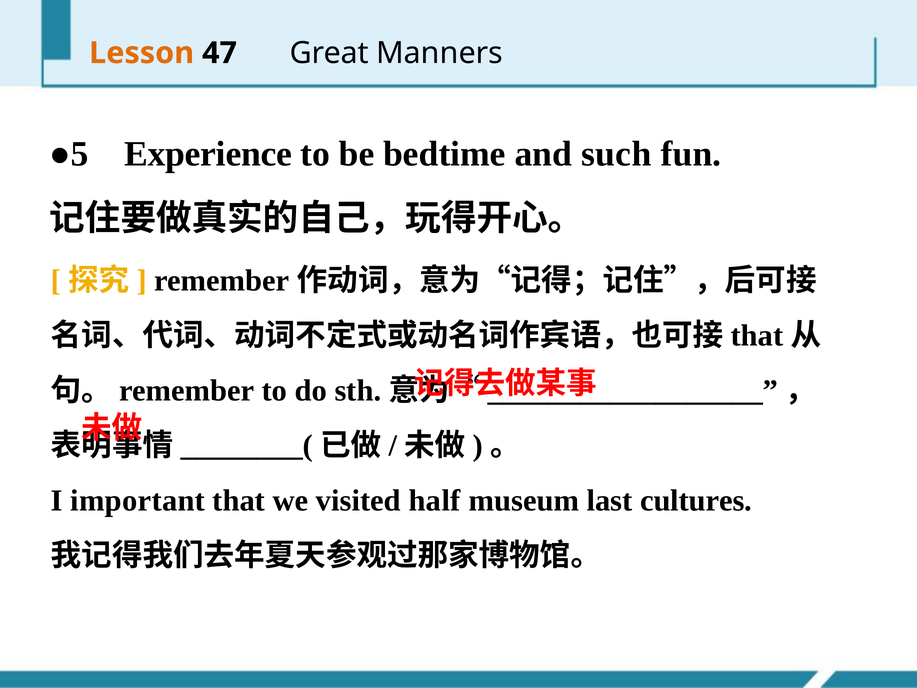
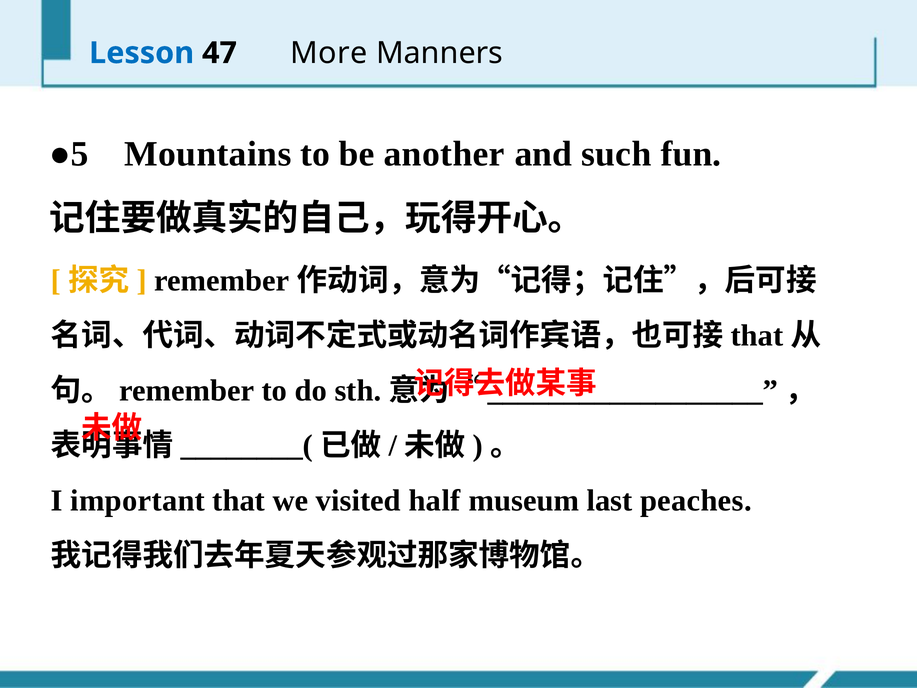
Lesson colour: orange -> blue (142, 53)
Great: Great -> More (329, 53)
Experience: Experience -> Mountains (208, 154)
bedtime: bedtime -> another (444, 154)
cultures: cultures -> peaches (696, 501)
